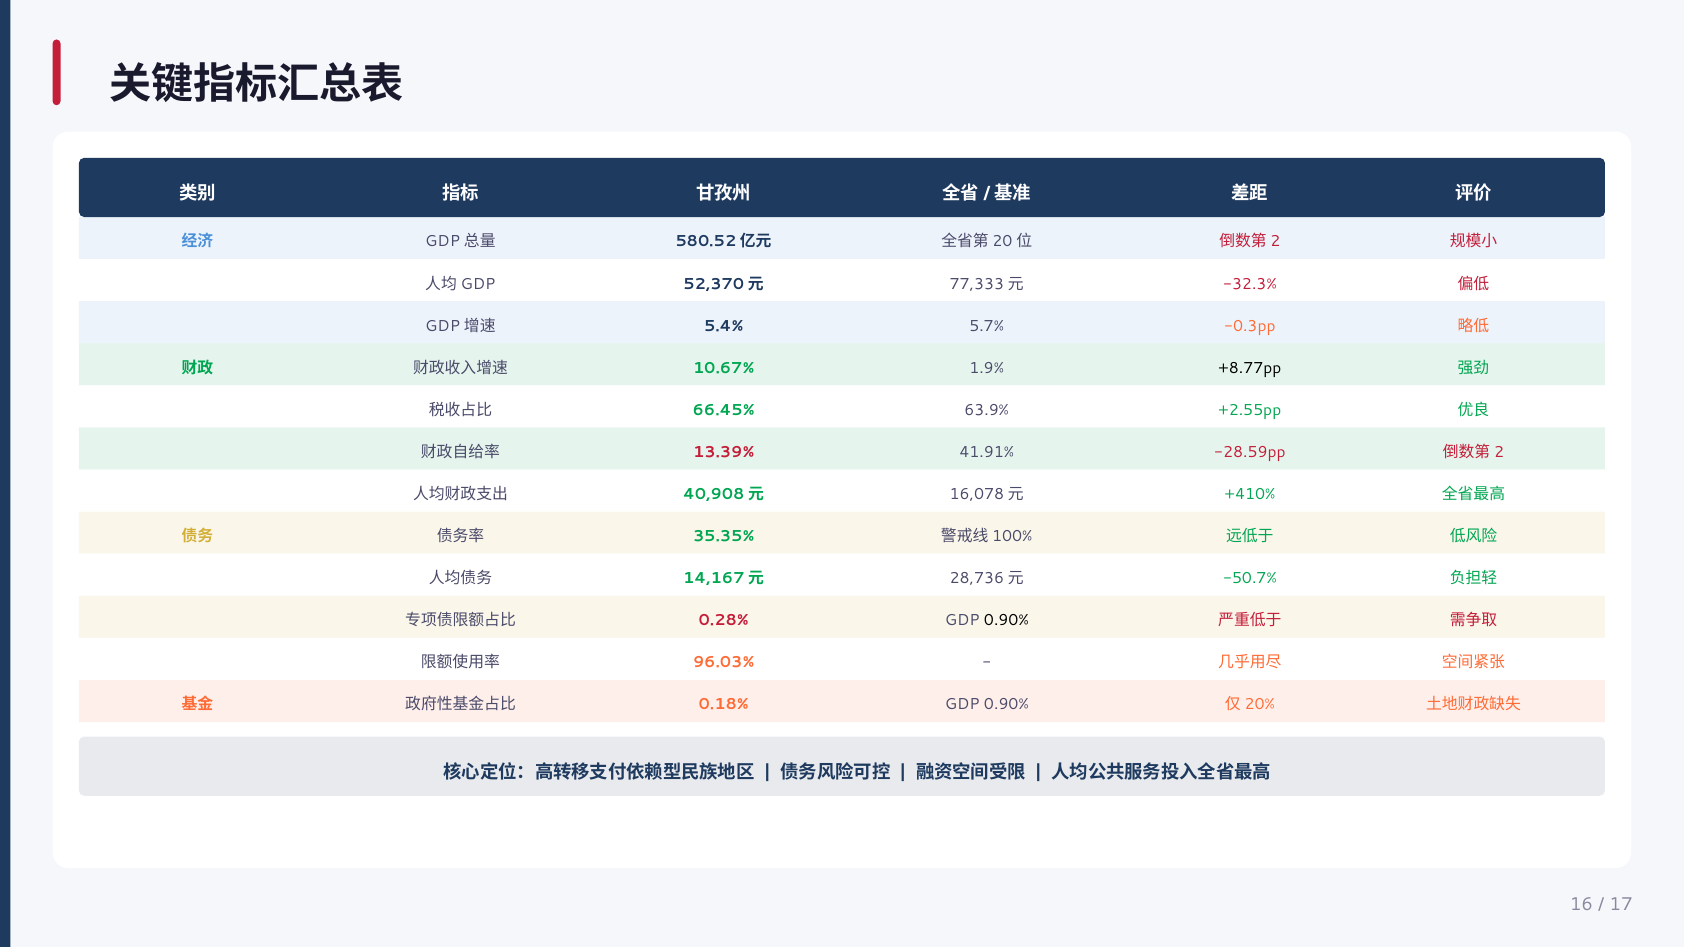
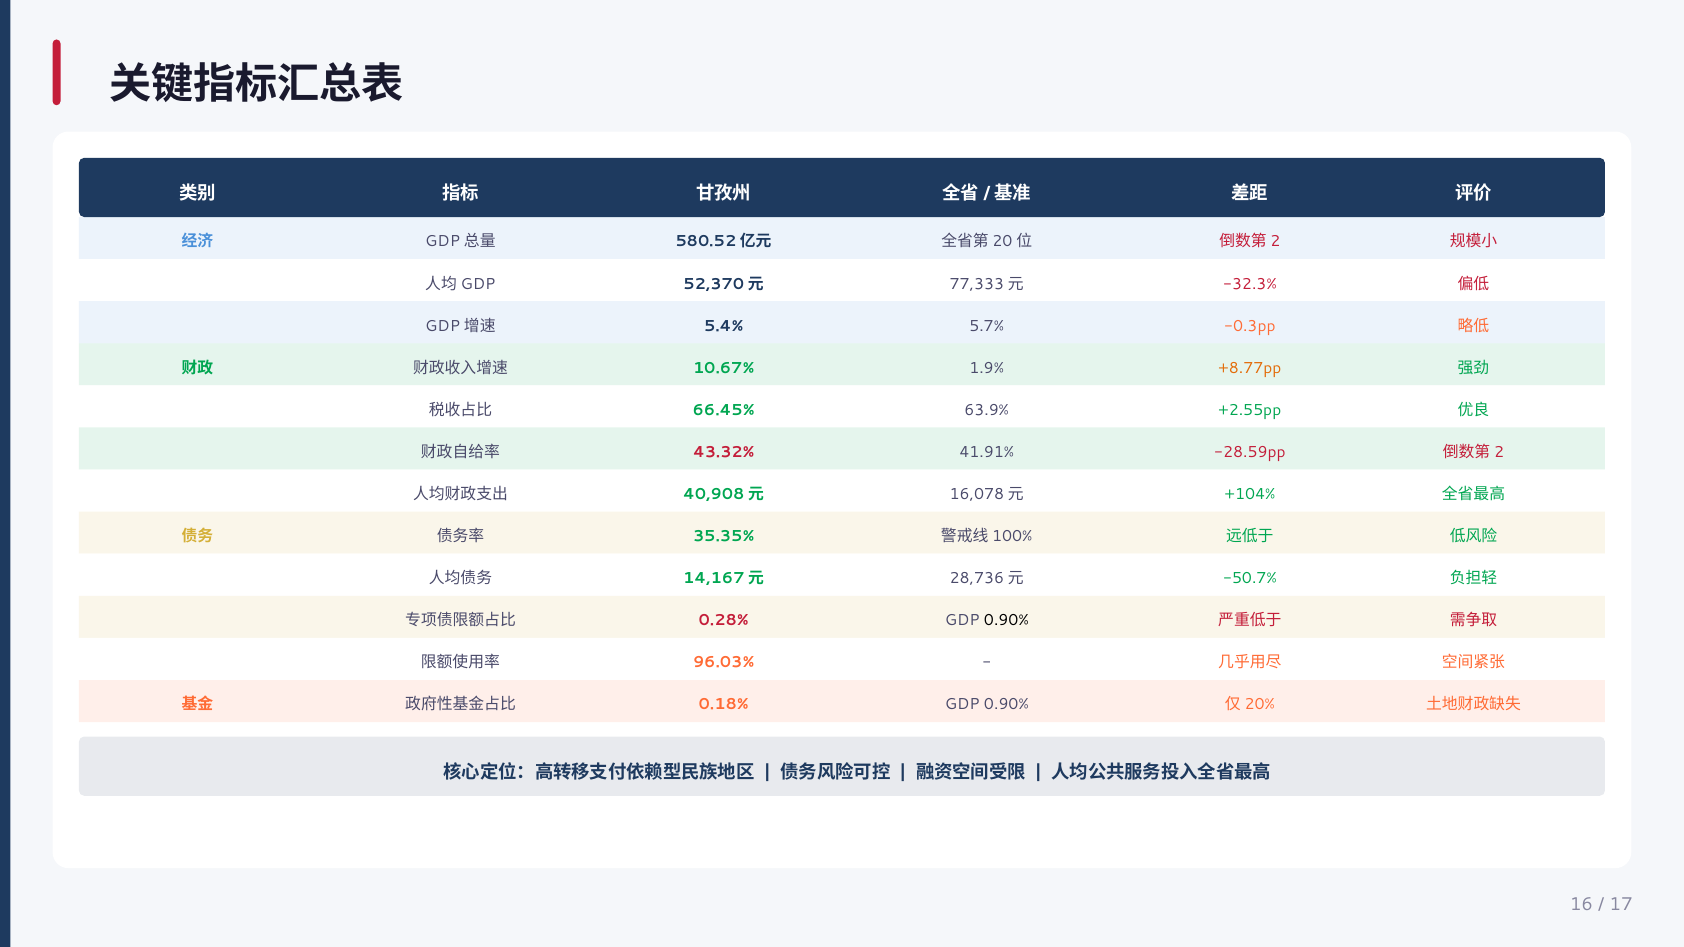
+8.77pp colour: black -> orange (1250, 368)
13.39%: 13.39% -> 43.32% (724, 452)
+410%: +410% -> +104% (1250, 494)
